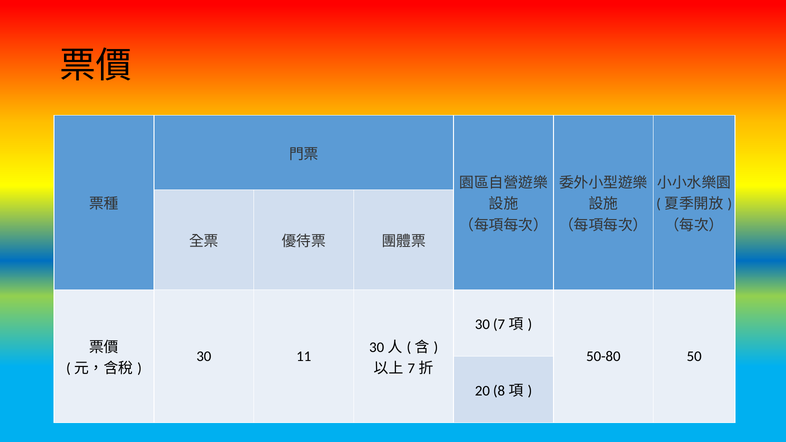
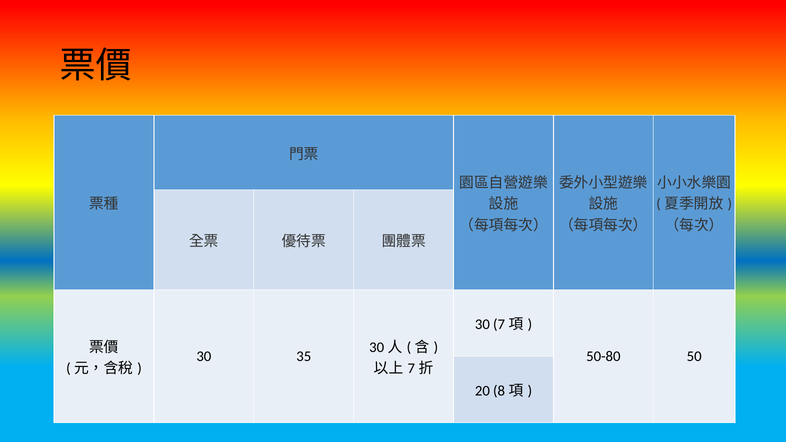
11: 11 -> 35 (304, 357)
